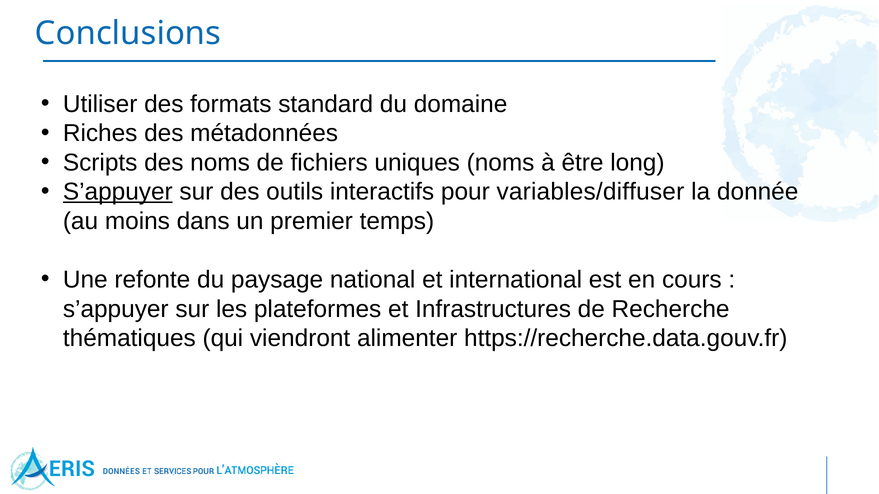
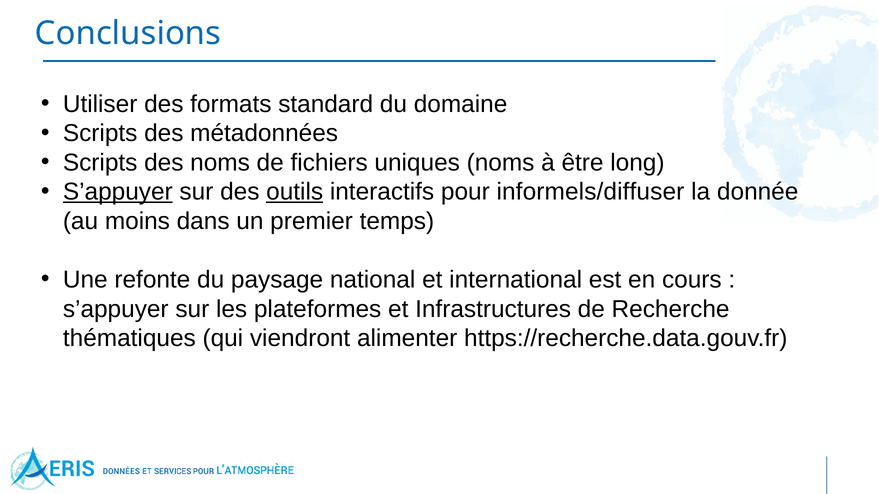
Riches: Riches -> Scripts (100, 134)
outils underline: none -> present (295, 192)
variables/diffuser: variables/diffuser -> informels/diffuser (590, 192)
